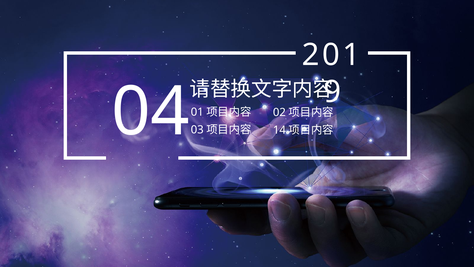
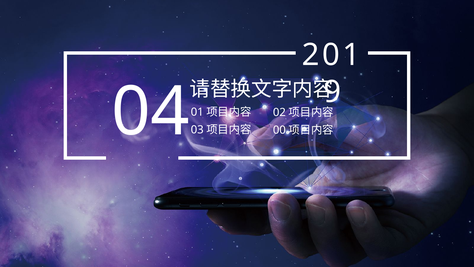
14: 14 -> 00 (279, 130)
